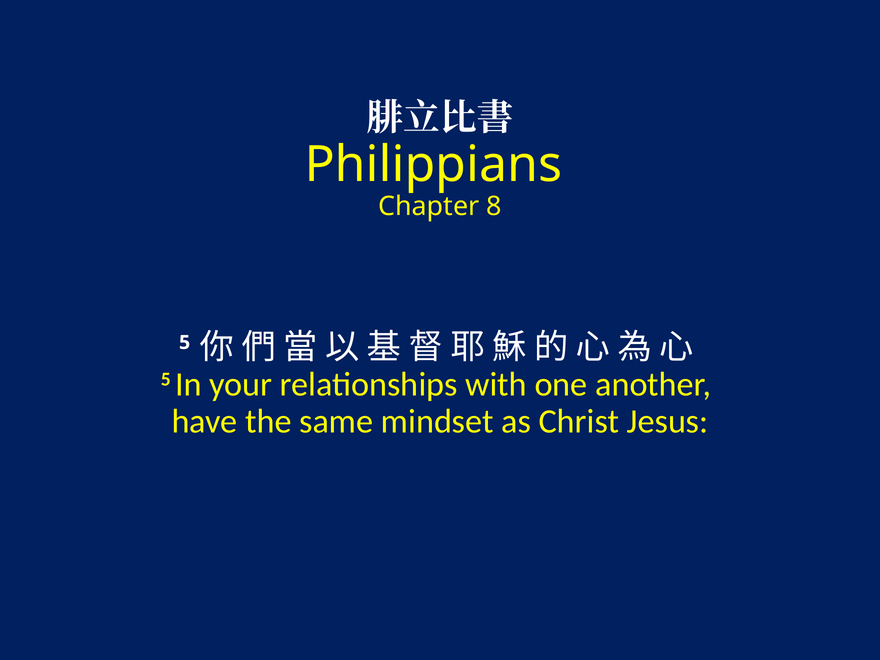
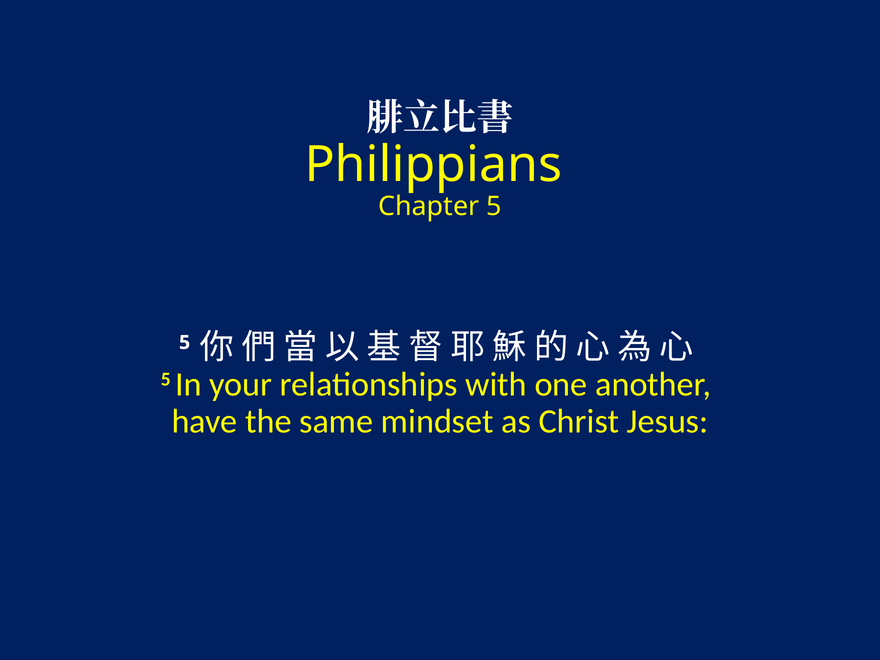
Chapter 8: 8 -> 5 (494, 206)
